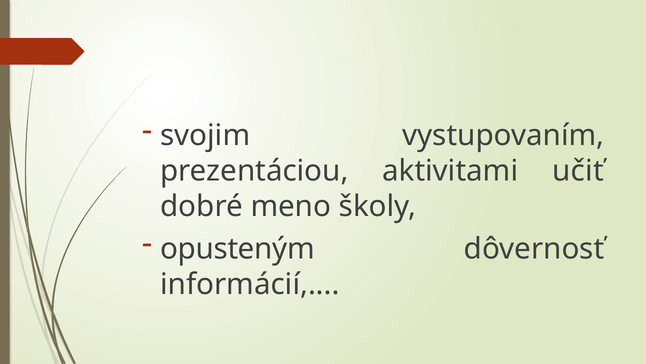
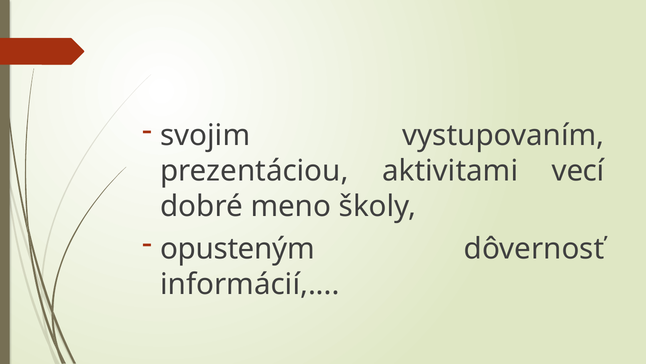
učiť: učiť -> vecí (578, 171)
